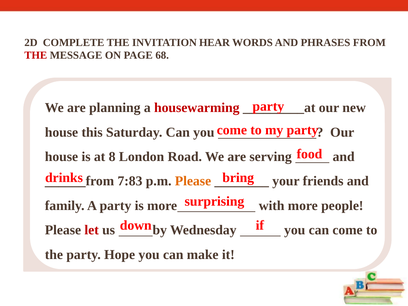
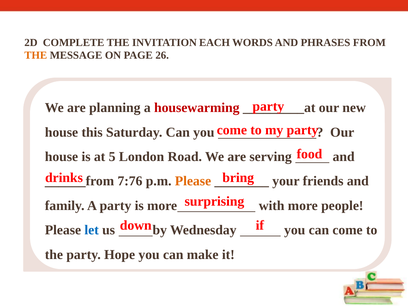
HEAR: HEAR -> EACH (214, 43)
THE colour: red -> orange (36, 55)
68: 68 -> 26 (162, 55)
8: 8 -> 5 (112, 157)
7:83: 7:83 -> 7:76 (130, 181)
let colour: red -> blue (92, 230)
